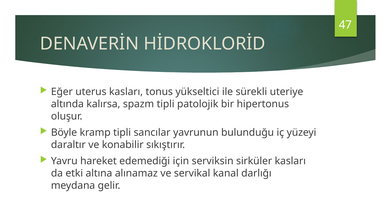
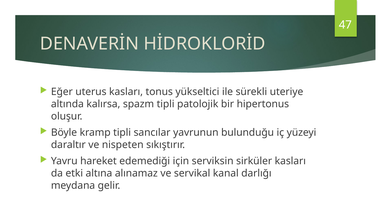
konabilir: konabilir -> nispeten (123, 145)
